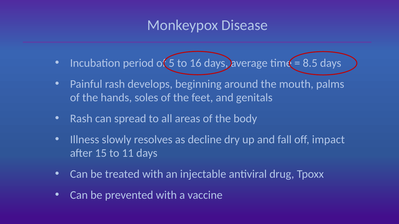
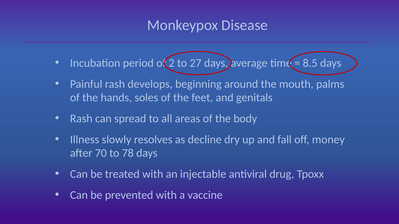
5: 5 -> 2 (172, 63)
16: 16 -> 27 (196, 63)
impact: impact -> money (328, 140)
15: 15 -> 70 (101, 153)
11: 11 -> 78 (128, 153)
